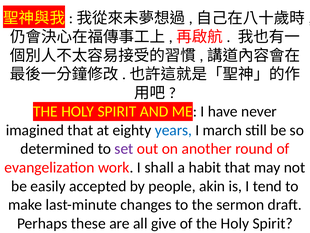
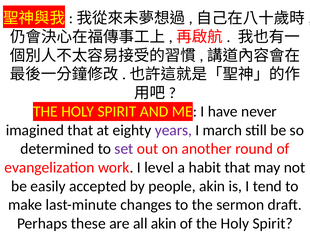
years colour: blue -> purple (173, 130)
shall: shall -> level (159, 167)
all give: give -> akin (164, 223)
